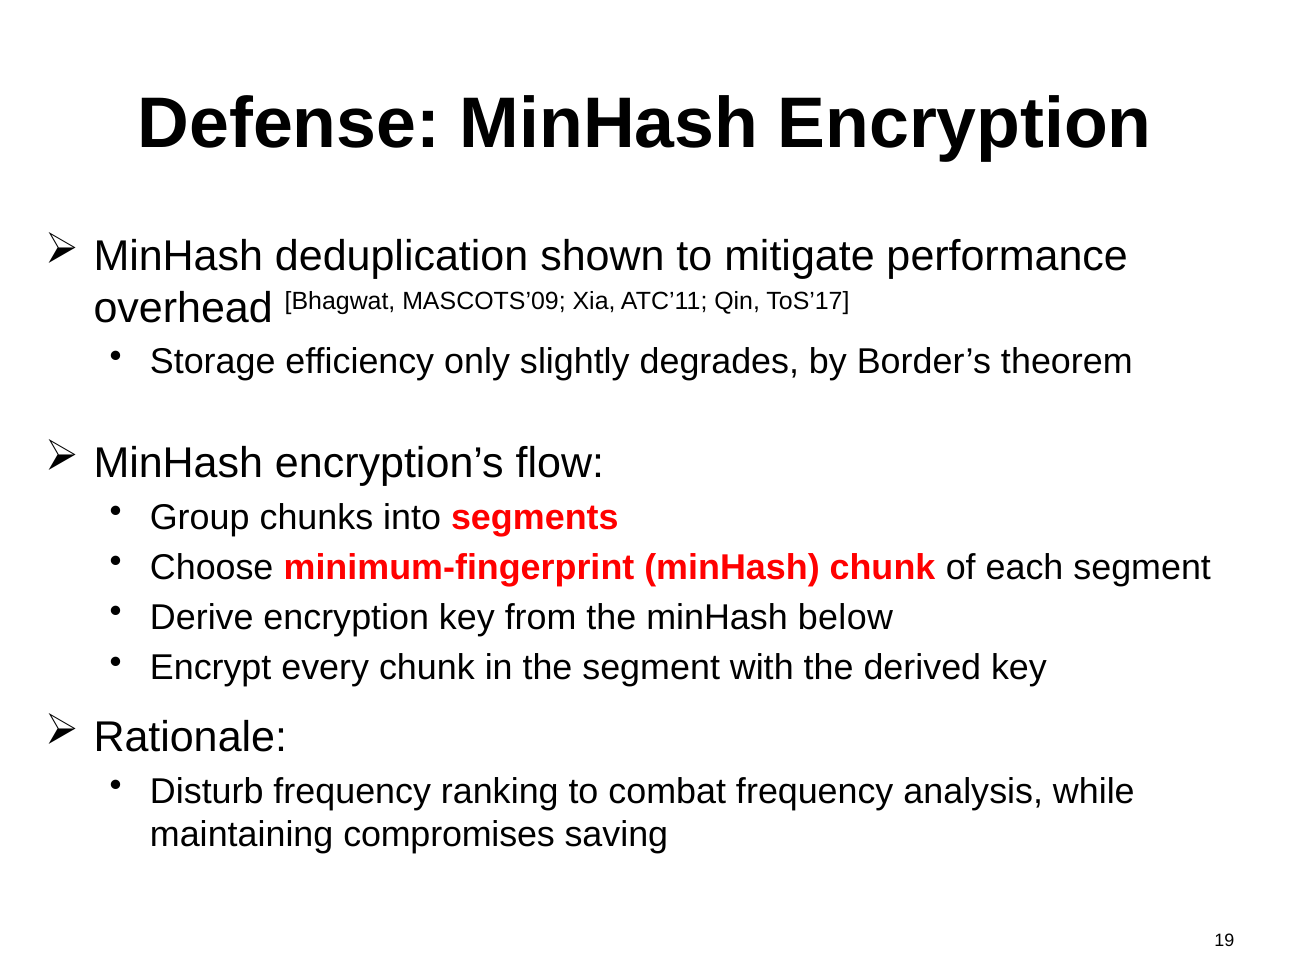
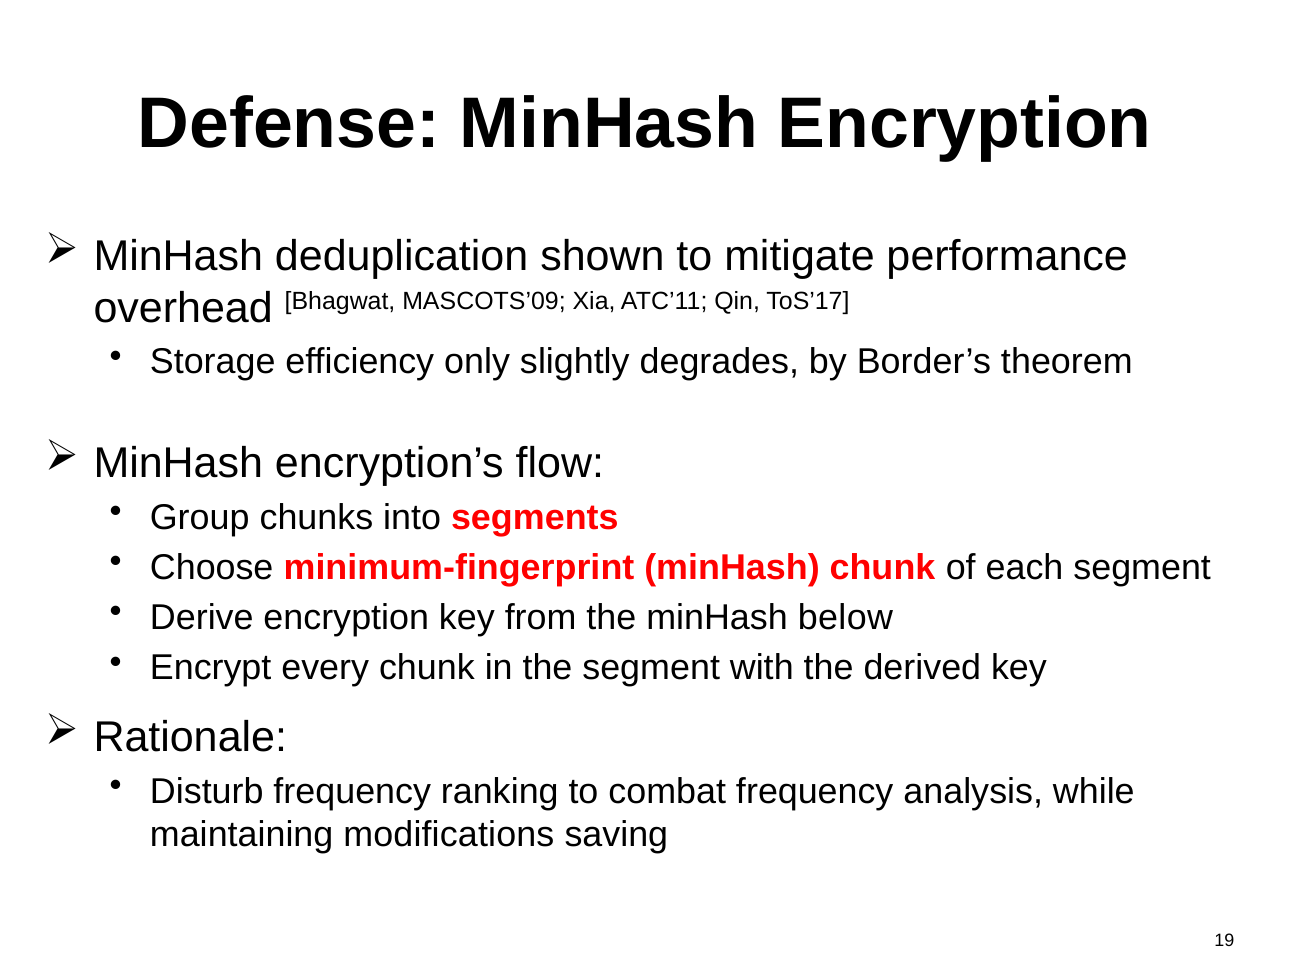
compromises: compromises -> modifications (449, 835)
